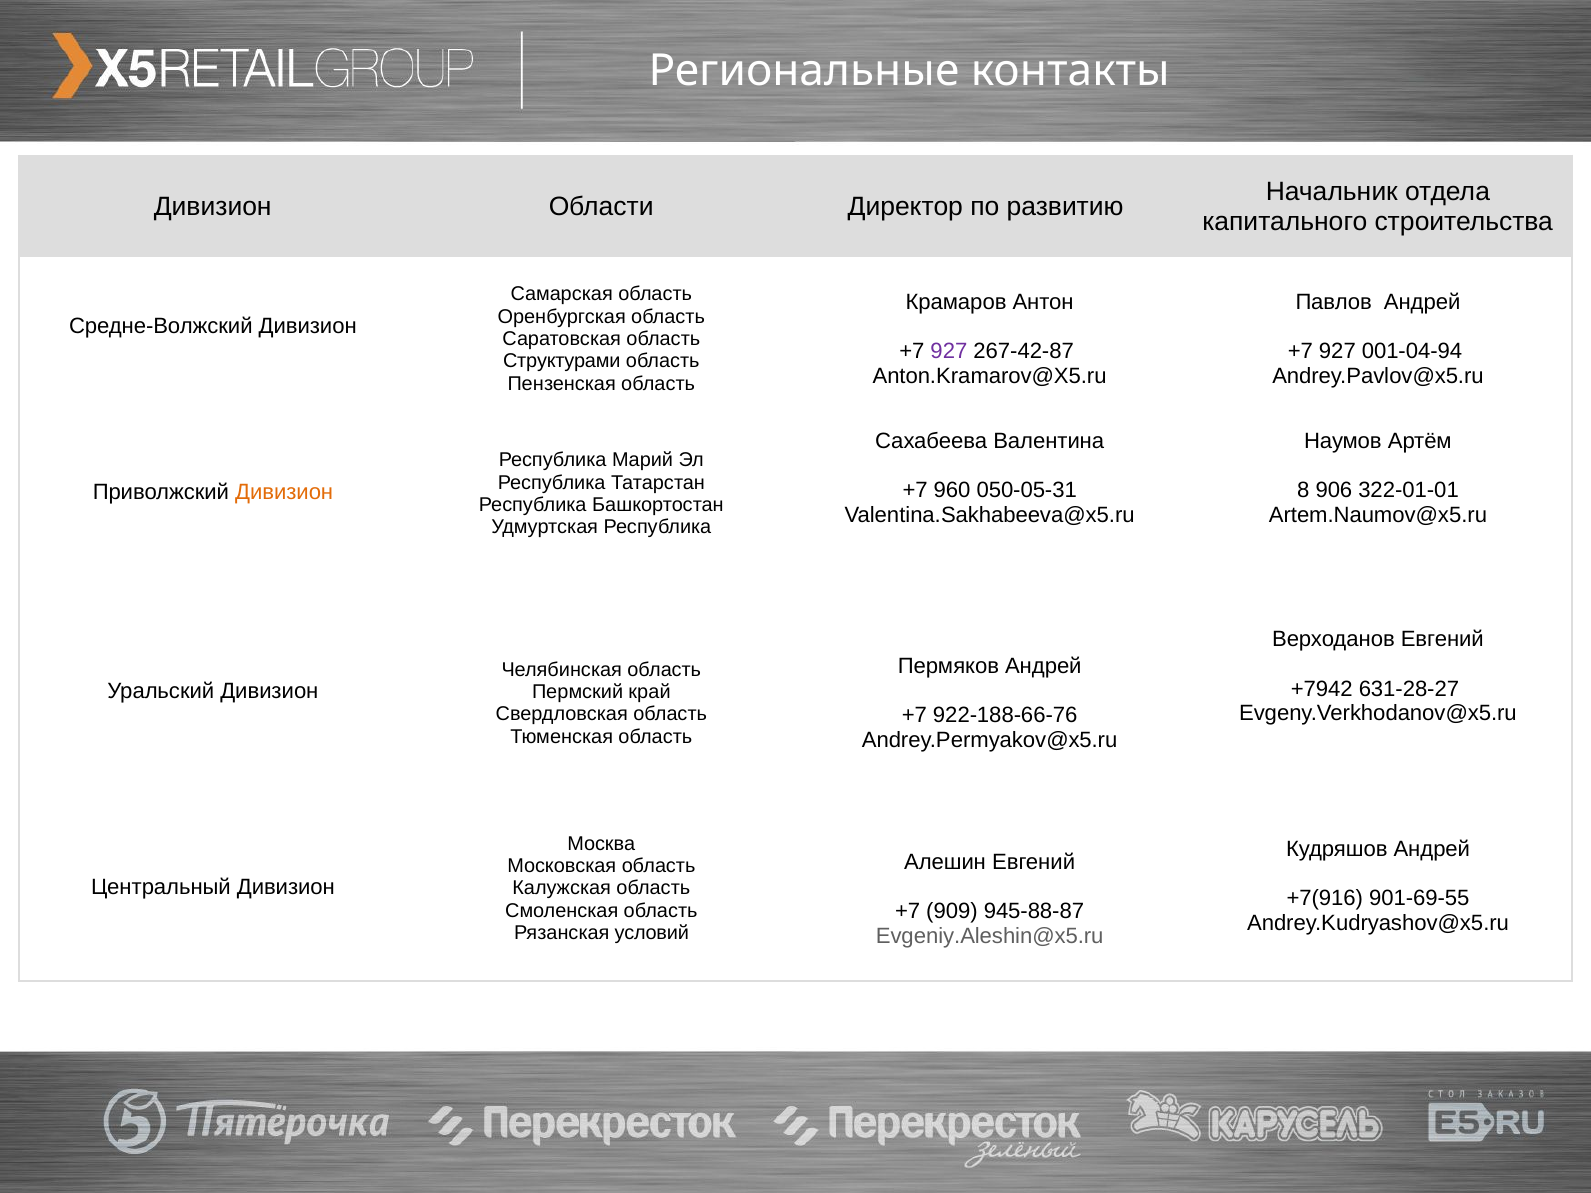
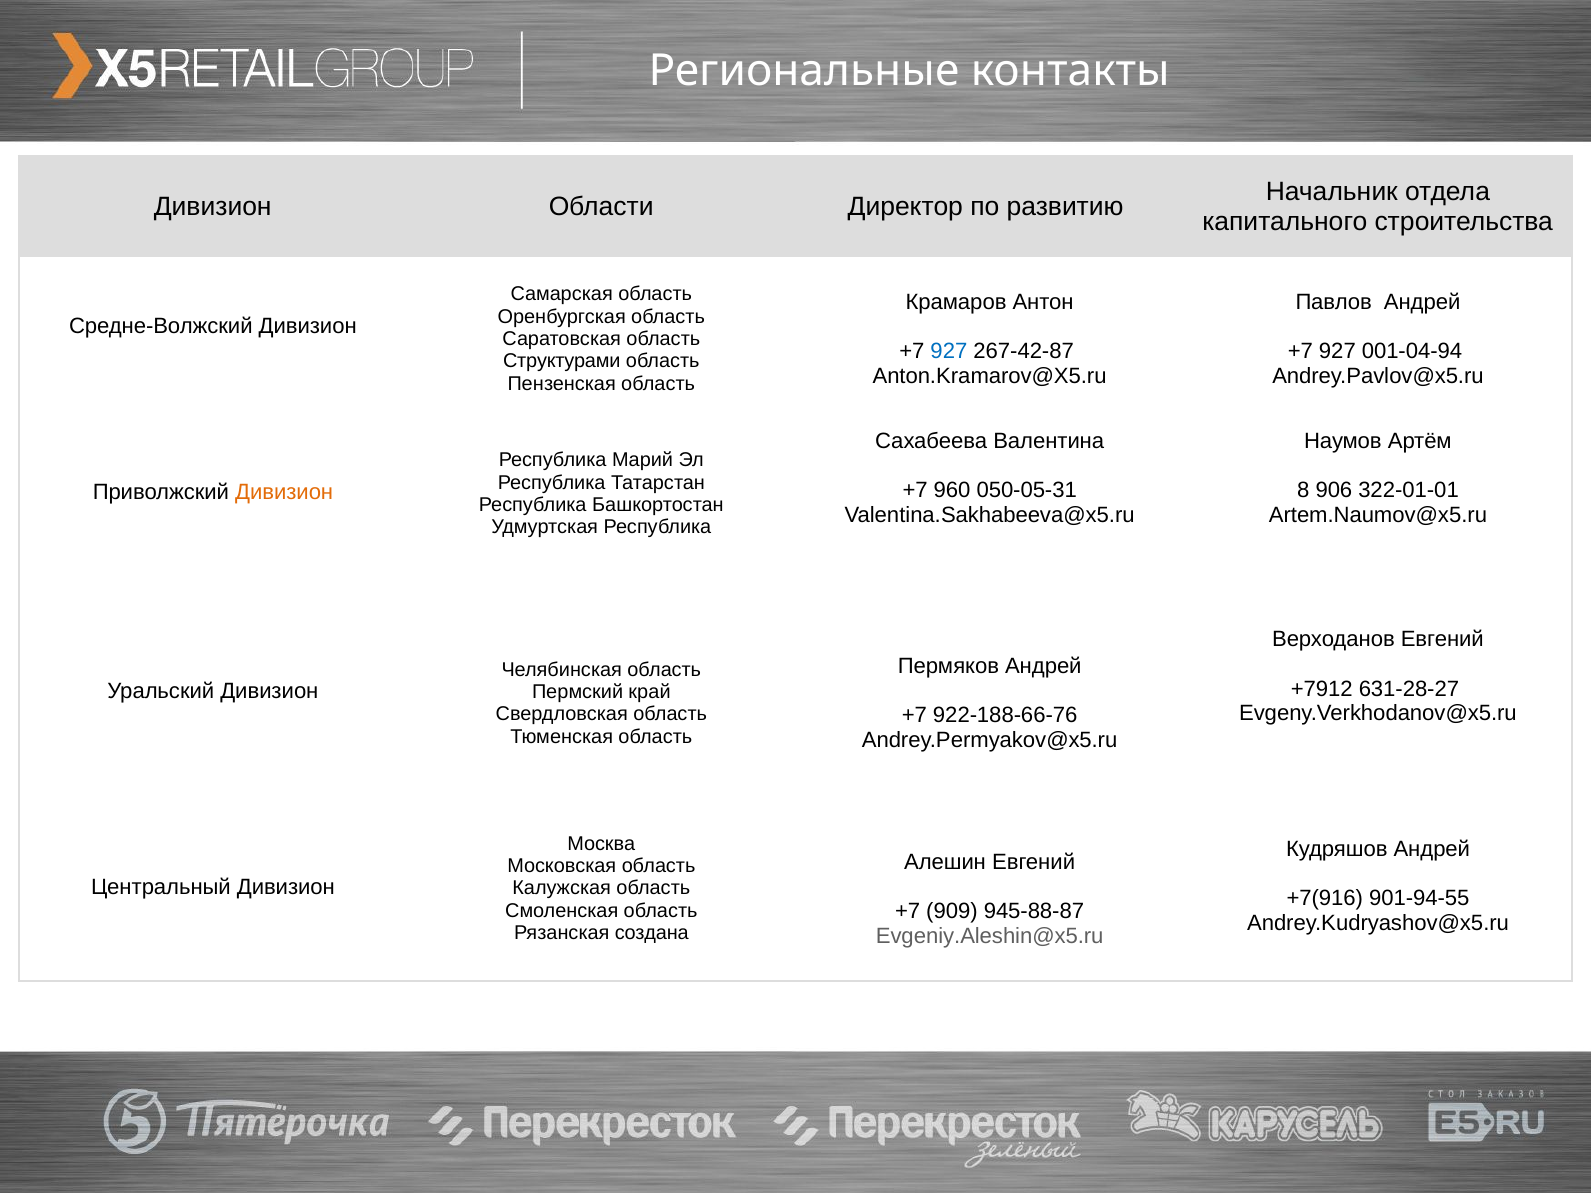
927 colour: purple -> blue (949, 351)
+7942: +7942 -> +7912 (1322, 689)
901-69-55: 901-69-55 -> 901-94-55 (1419, 898)
условий: условий -> создана (652, 933)
